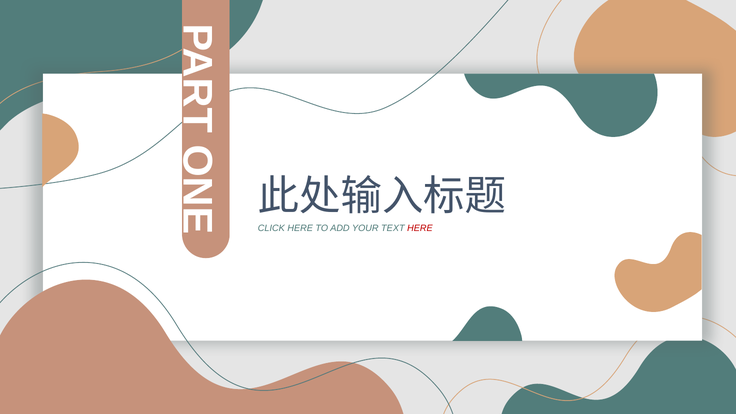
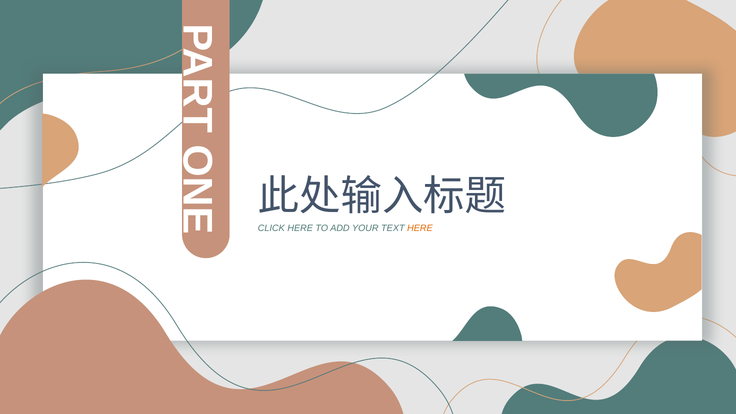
HERE colour: red -> orange (420, 228)
